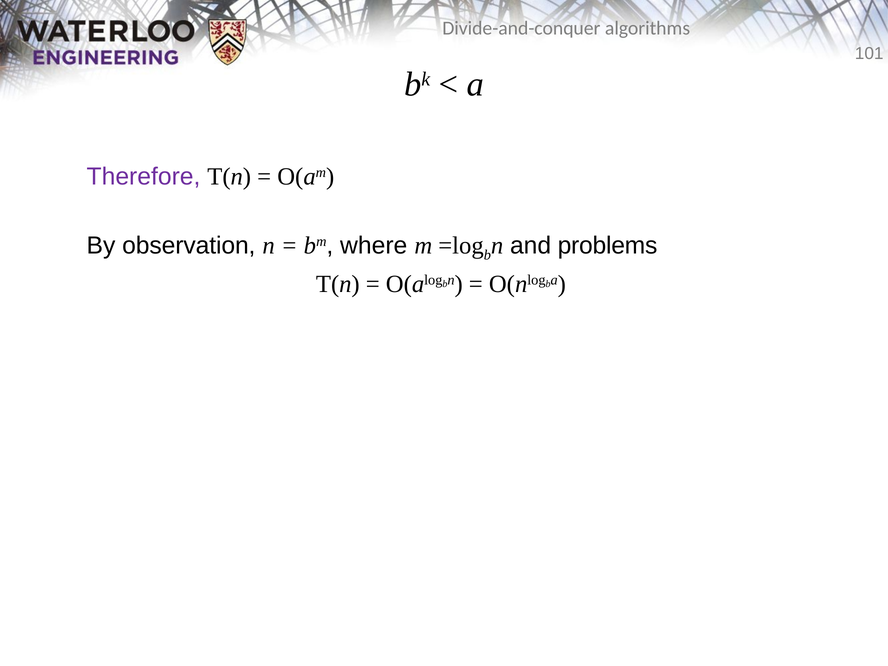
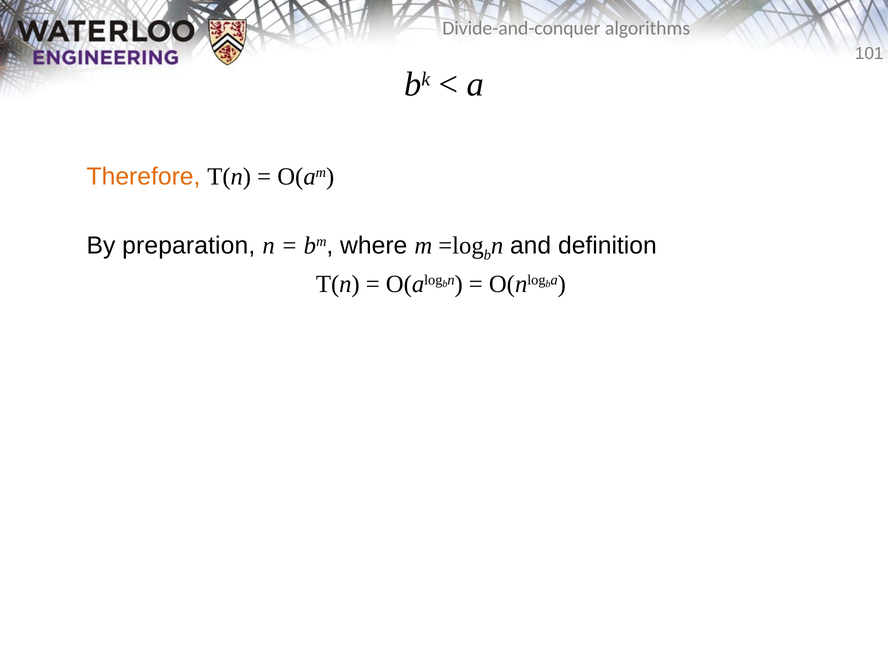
Therefore colour: purple -> orange (144, 176)
observation: observation -> preparation (189, 245)
problems: problems -> definition (607, 245)
